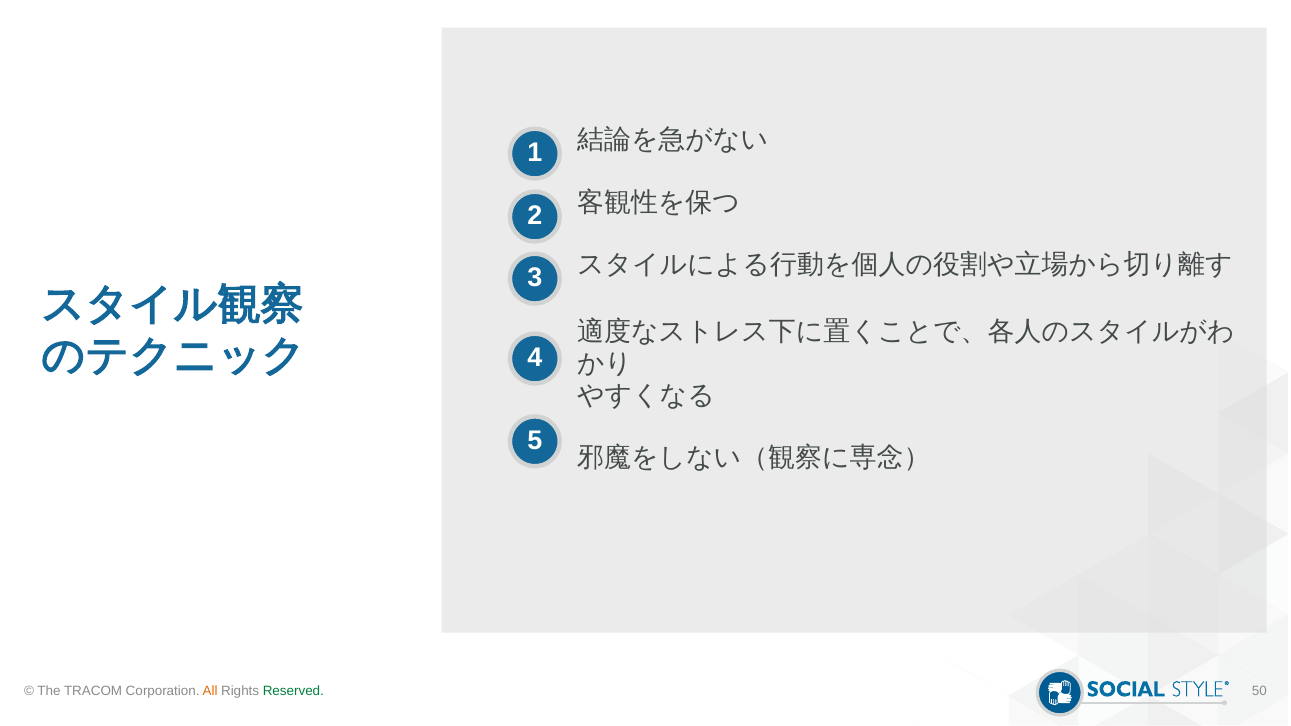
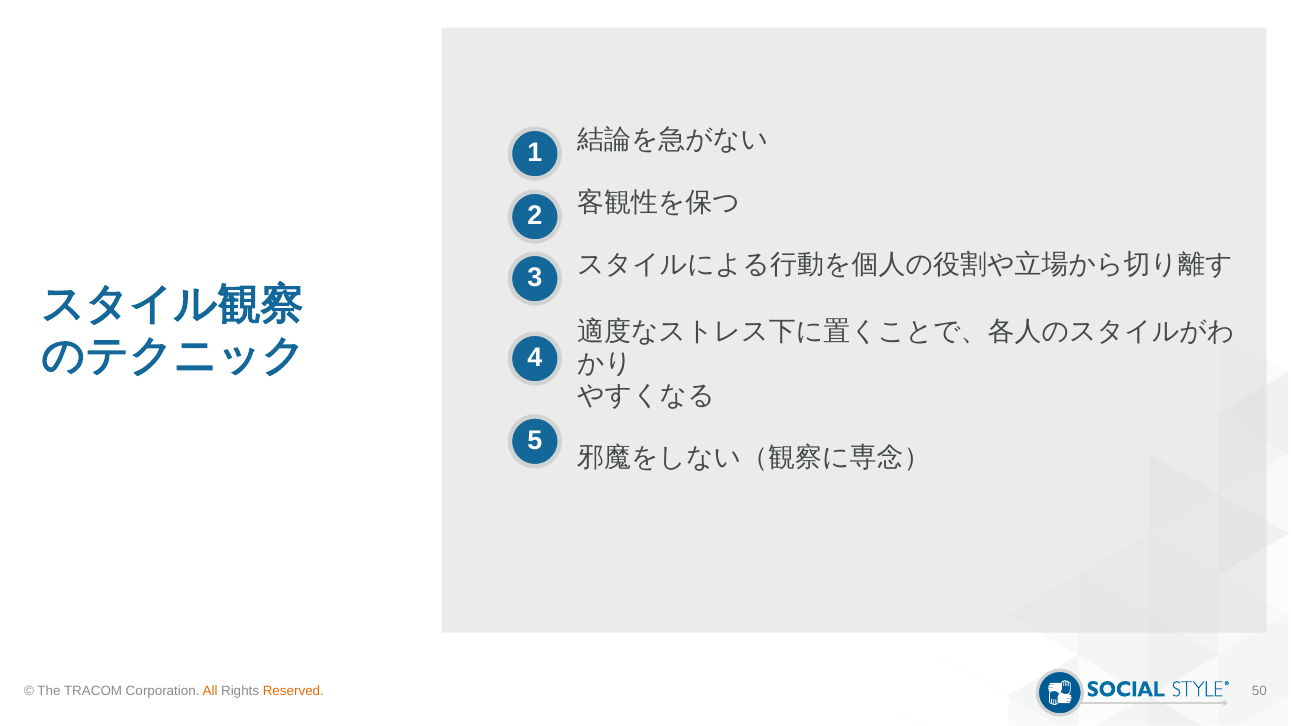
Reserved colour: green -> orange (293, 691)
